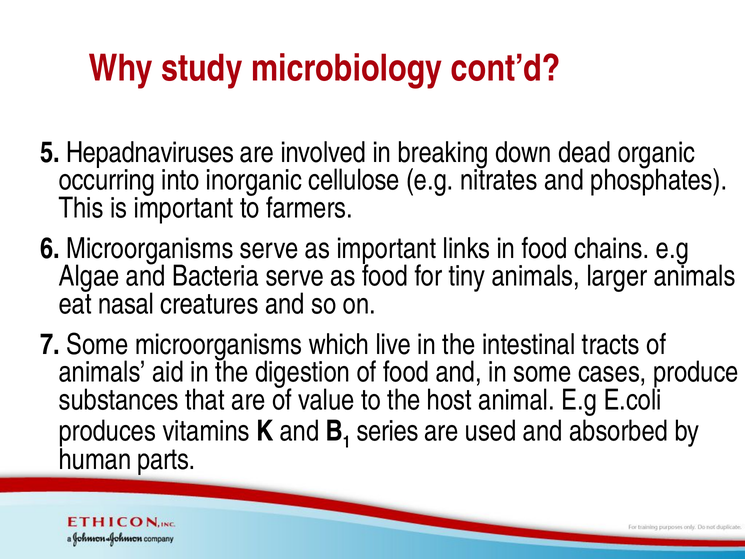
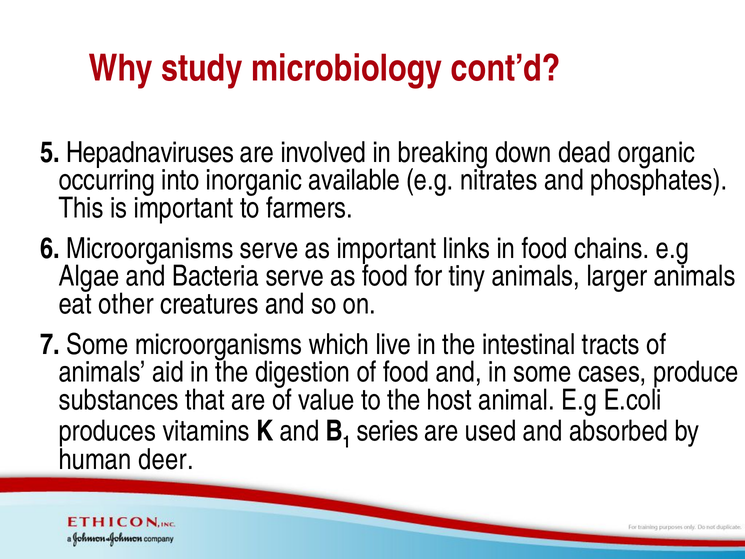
cellulose: cellulose -> available (354, 180)
nasal: nasal -> other (126, 304)
parts: parts -> deer (166, 459)
